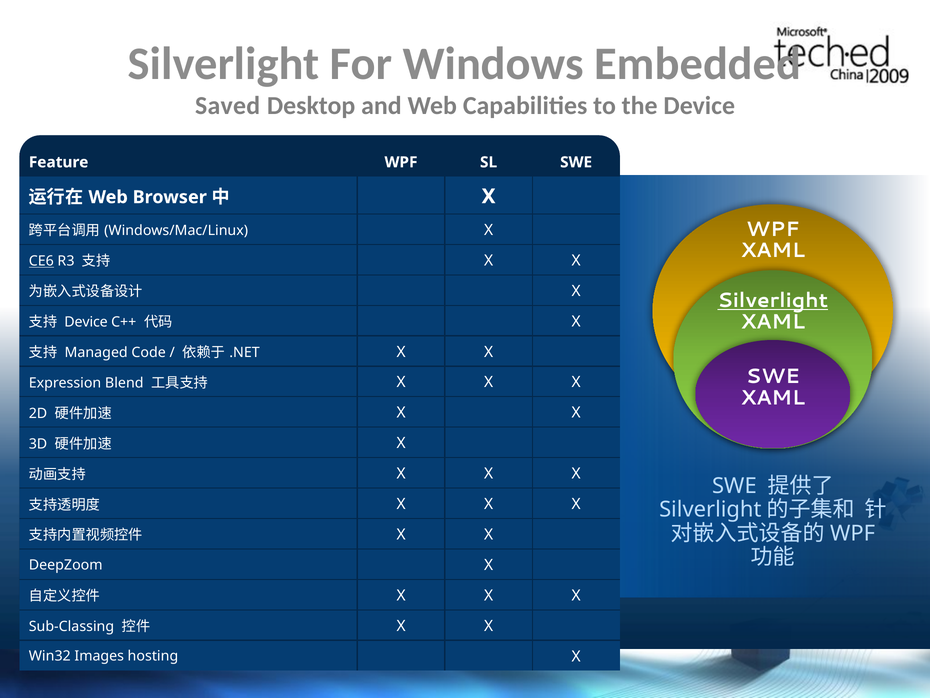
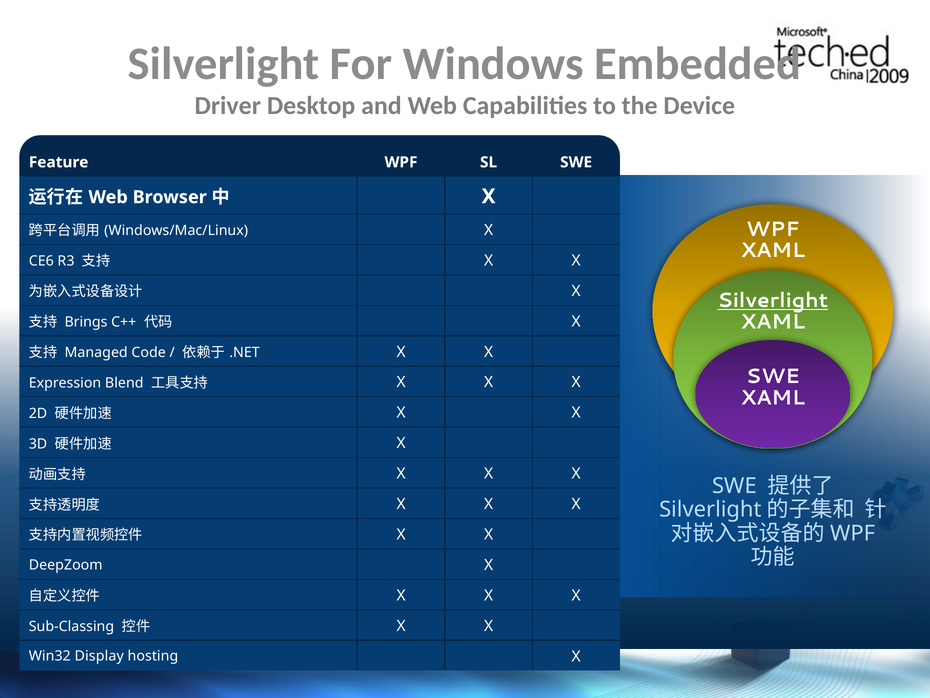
Saved: Saved -> Driver (228, 106)
CE6 underline: present -> none (41, 261)
Device: Device -> Brings (86, 322)
Images: Images -> Display (99, 656)
